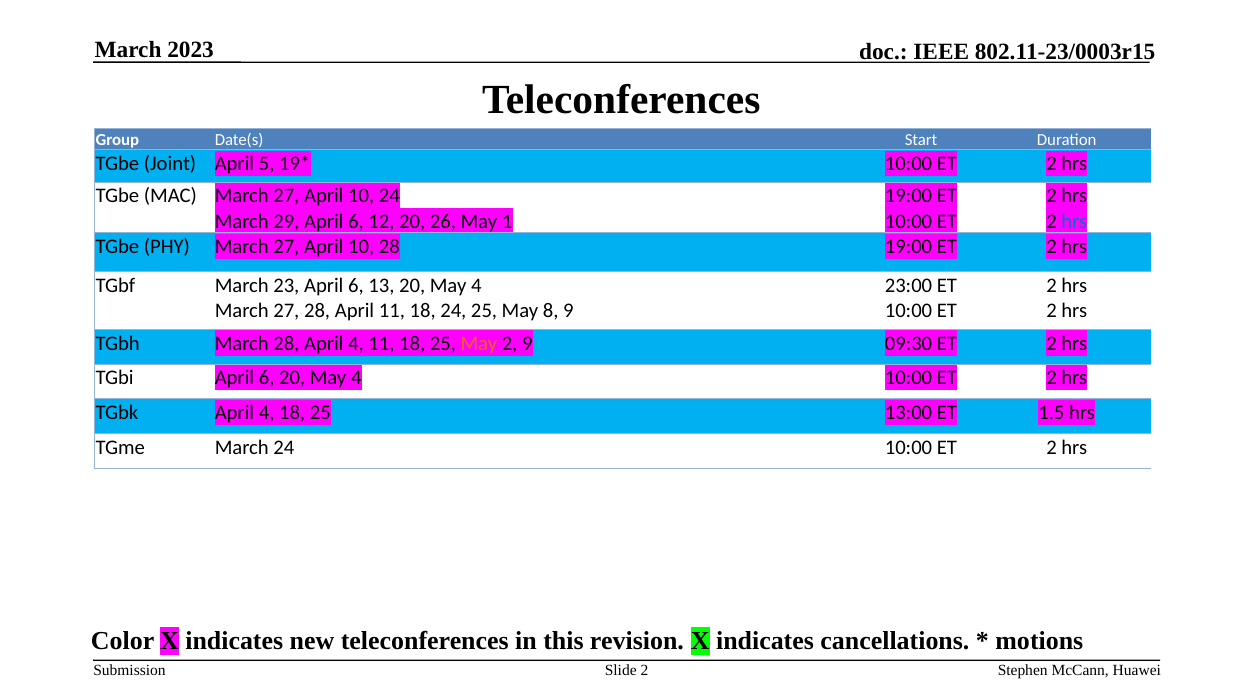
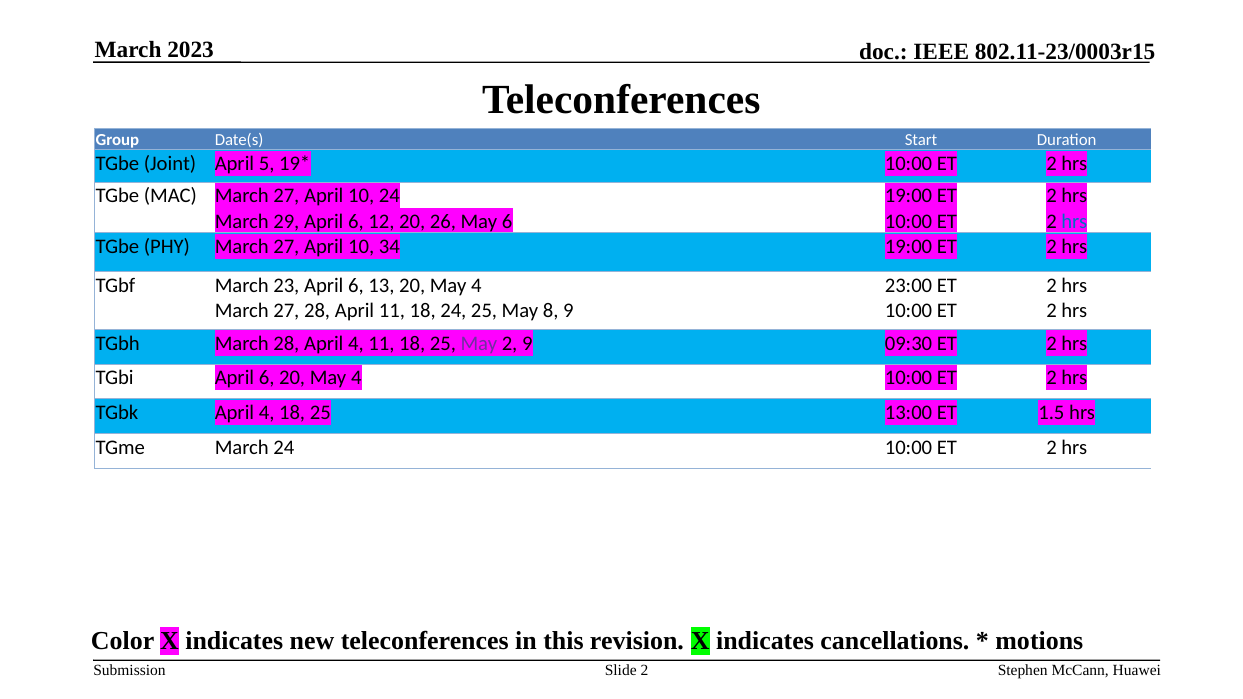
May 1: 1 -> 6 (507, 221)
10 28: 28 -> 34 (389, 247)
May colour: orange -> purple (479, 343)
